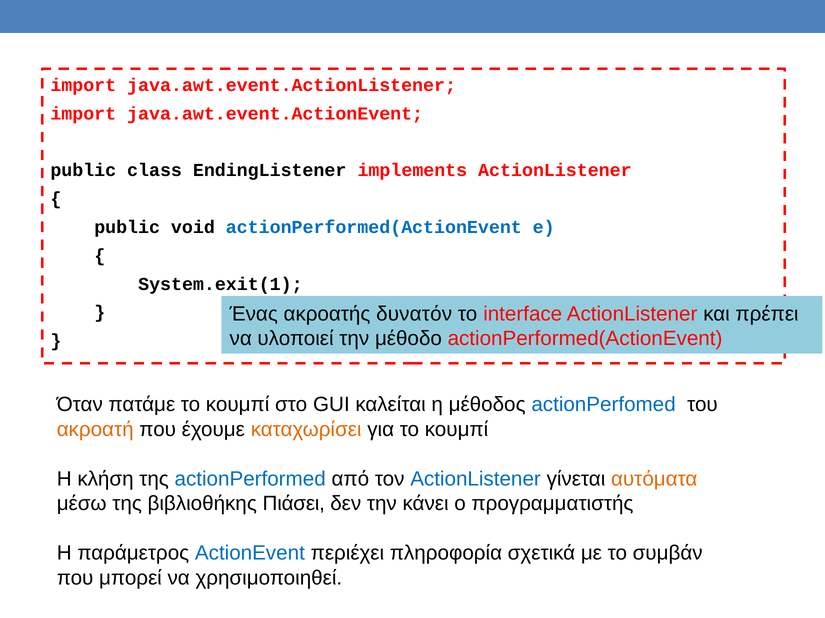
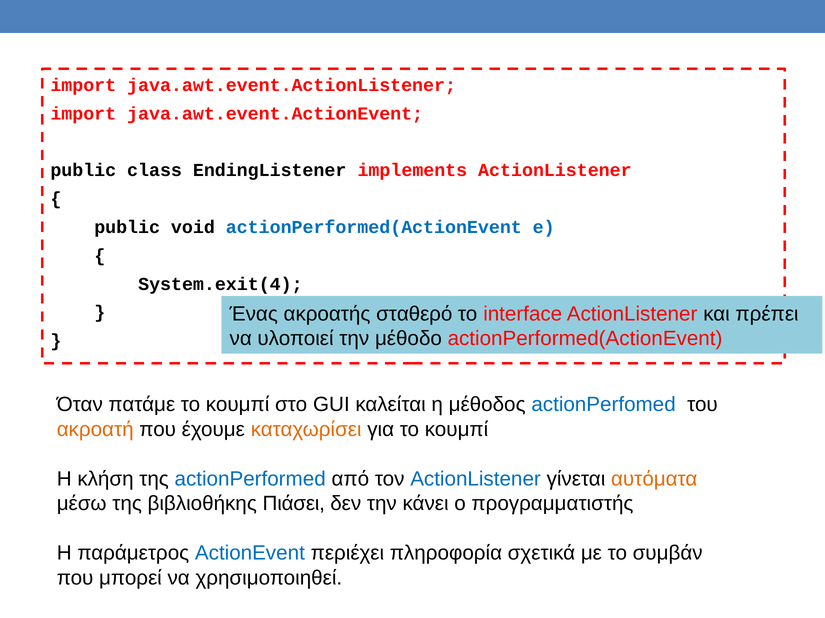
System.exit(1: System.exit(1 -> System.exit(4 (220, 284)
δυνατόν: δυνατόν -> σταθερό (414, 314)
